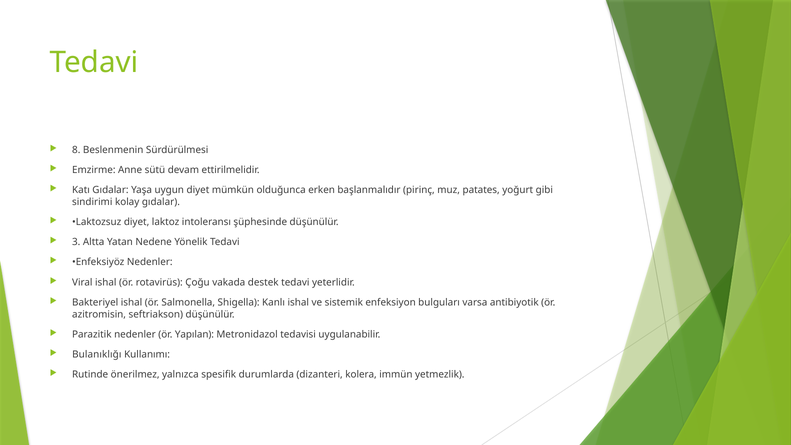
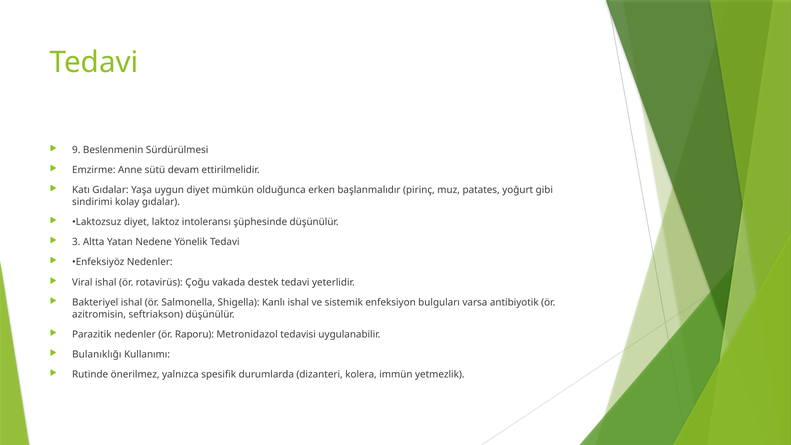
8: 8 -> 9 (76, 150)
Yapılan: Yapılan -> Raporu (194, 334)
